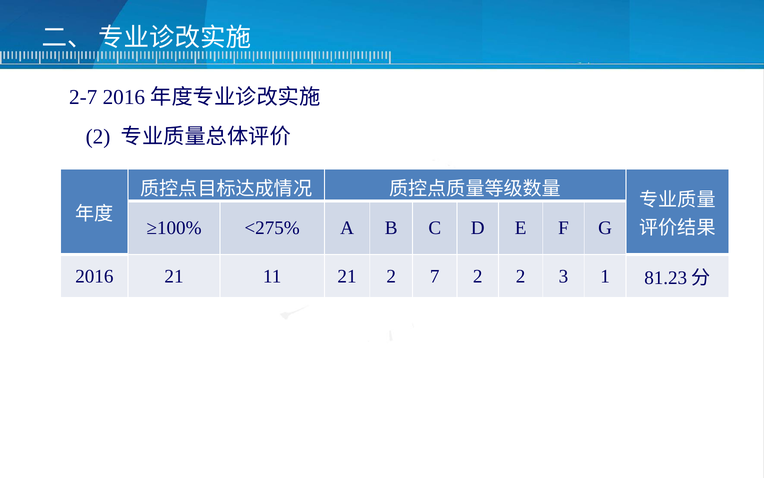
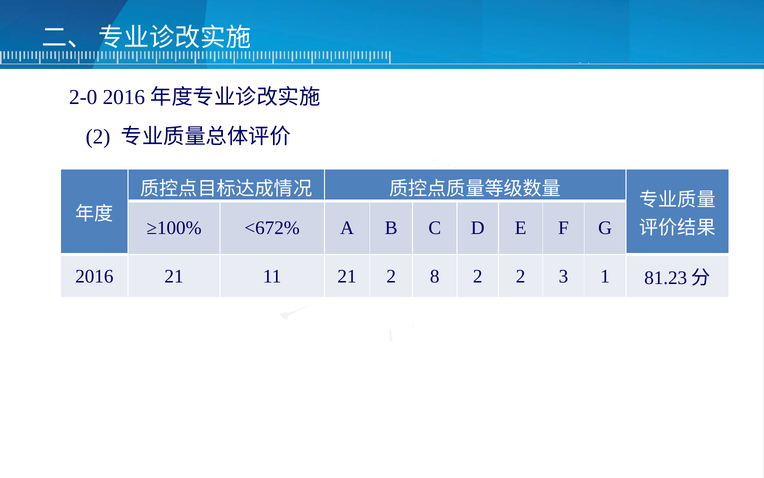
2-7: 2-7 -> 2-0 (83, 97)
<275%: <275% -> <672% (272, 228)
7: 7 -> 8 (435, 276)
